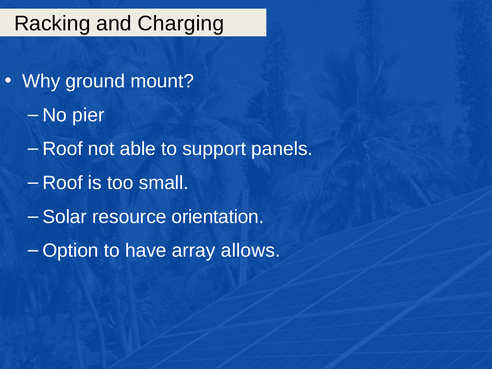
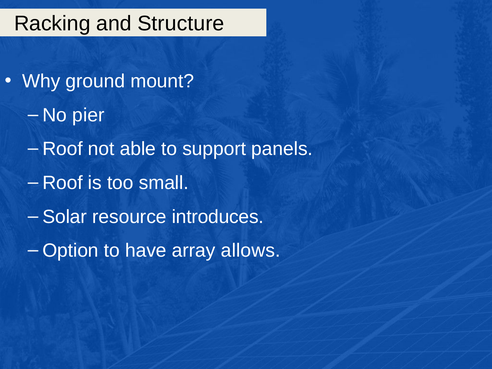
Charging: Charging -> Structure (181, 23)
orientation: orientation -> introduces (218, 217)
